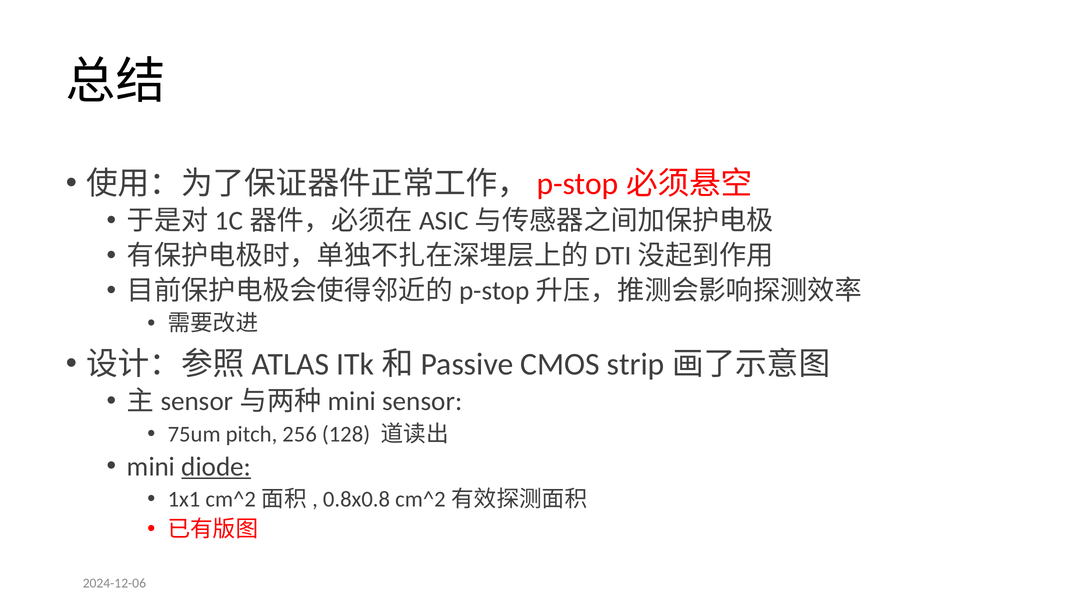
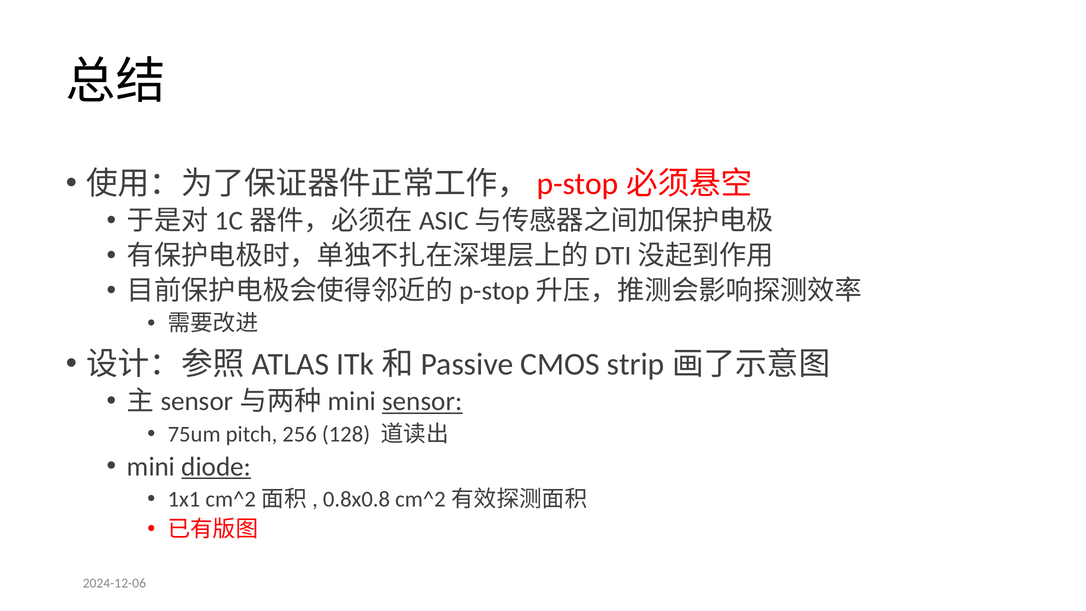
sensor underline: none -> present (422, 401)
